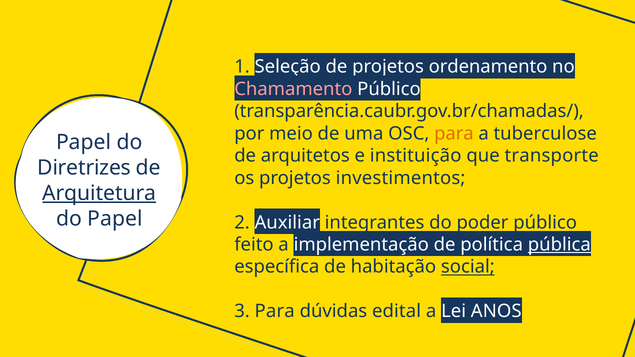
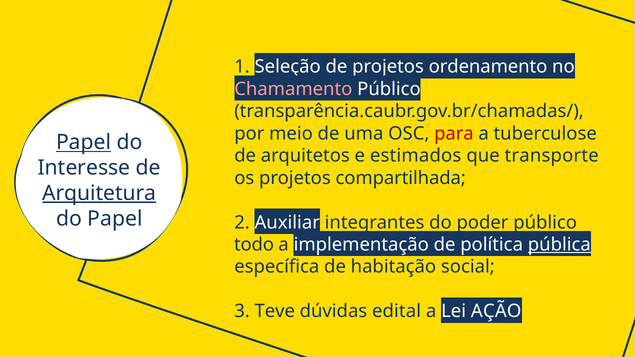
para colour: orange -> red (454, 134)
Papel underline: none -> present (84, 143)
instituição: instituição -> estimados (416, 156)
Diretrizes: Diretrizes -> Interesse (84, 168)
investimentos: investimentos -> compartilhada (401, 178)
feito: feito -> todo (254, 245)
social underline: present -> none (468, 267)
3 Para: Para -> Teve (275, 311)
ANOS: ANOS -> AÇÃO (496, 311)
